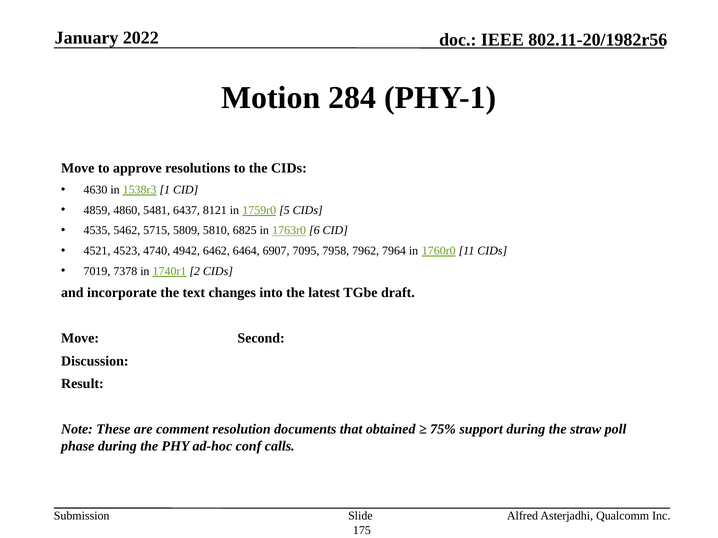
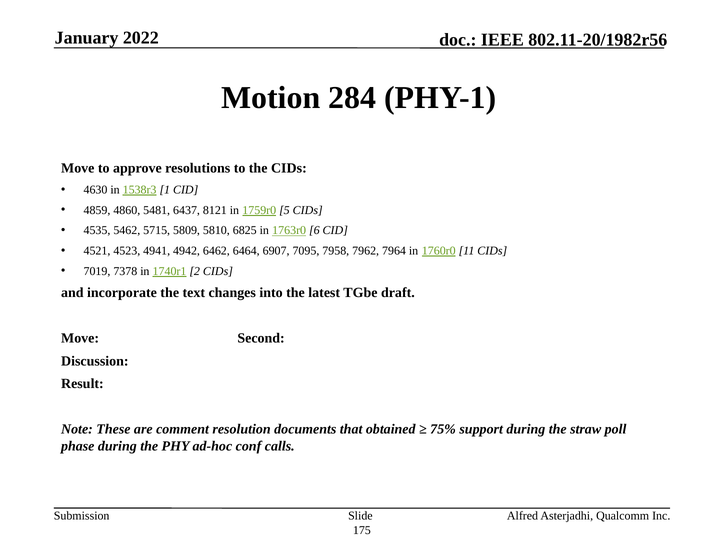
4740: 4740 -> 4941 (157, 251)
